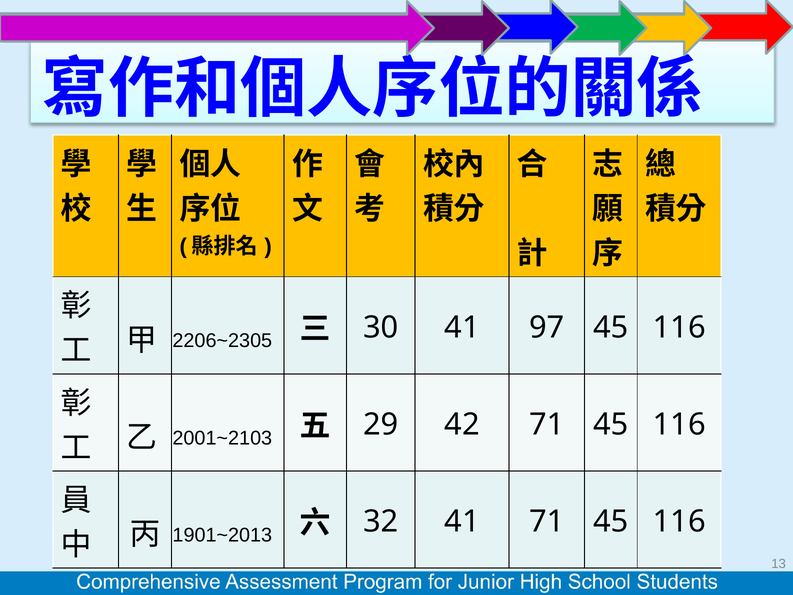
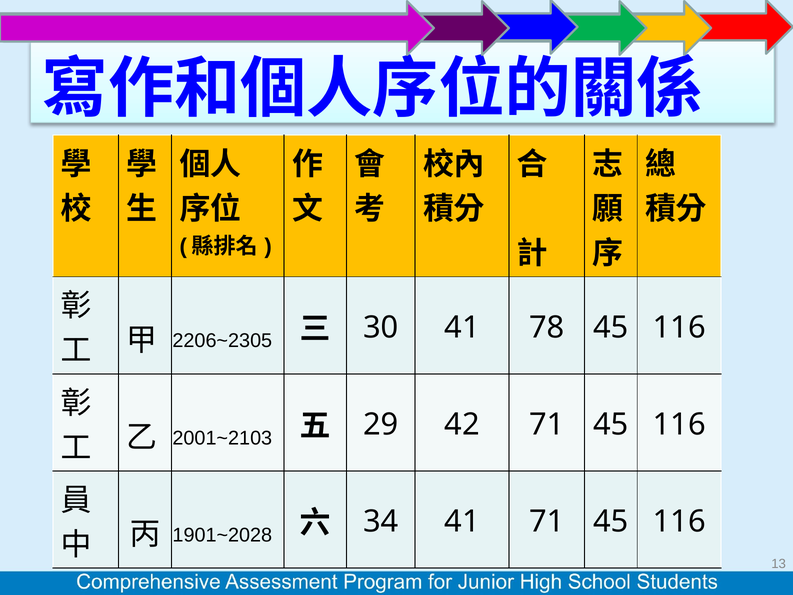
97: 97 -> 78 (547, 327)
1901~2013: 1901~2013 -> 1901~2028 (222, 535)
32: 32 -> 34 (381, 521)
